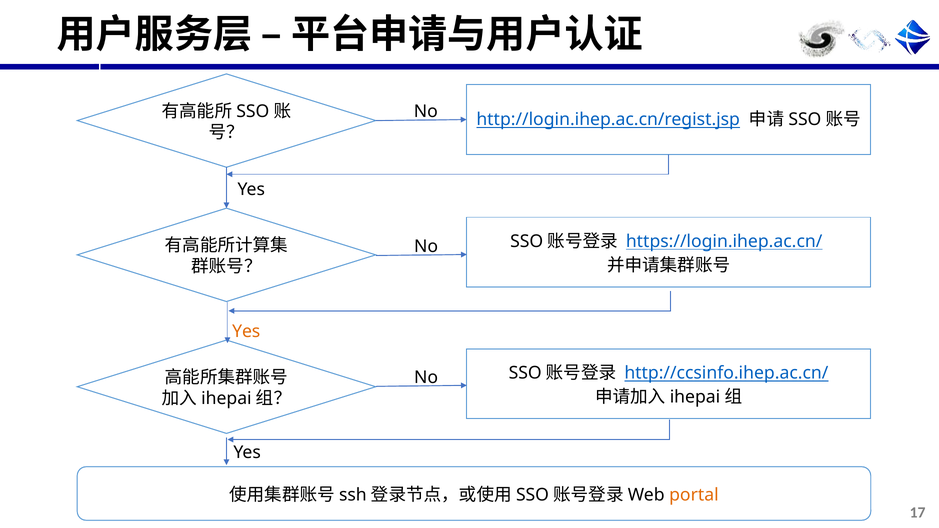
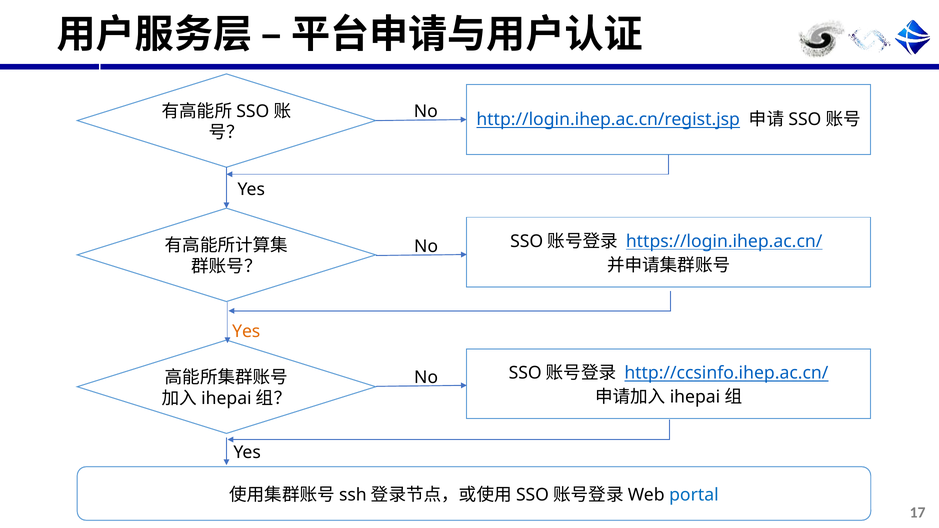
portal colour: orange -> blue (694, 495)
